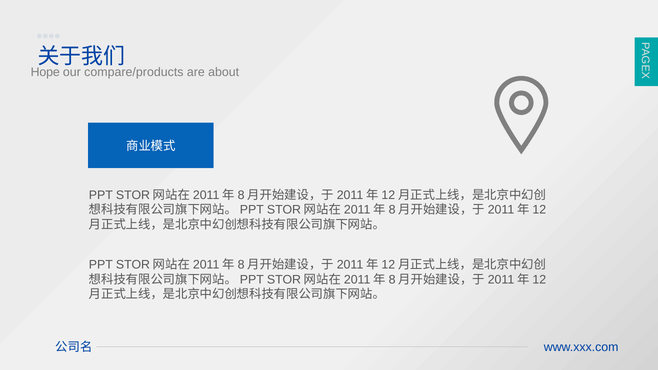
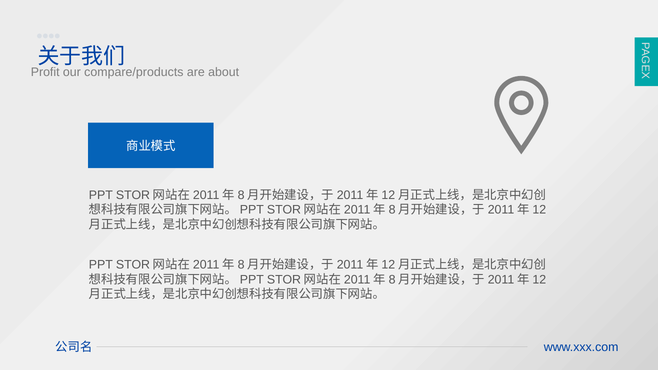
Hope: Hope -> Profit (45, 72)
